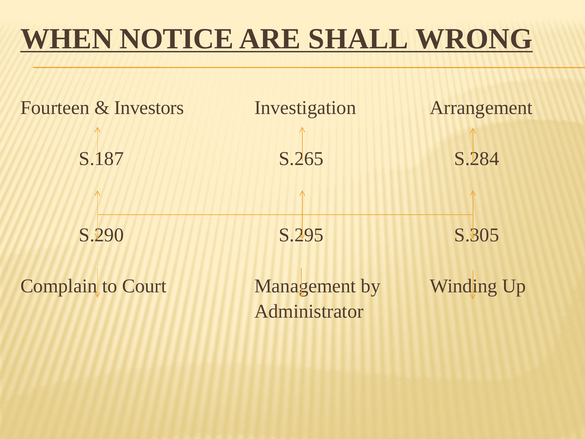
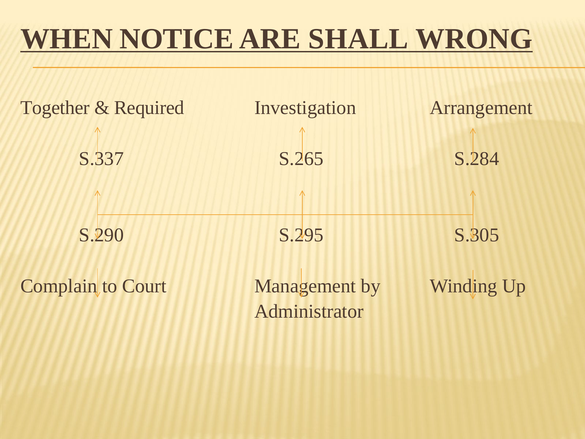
Fourteen: Fourteen -> Together (55, 108)
Investors: Investors -> Required (149, 108)
S.187: S.187 -> S.337 (101, 159)
